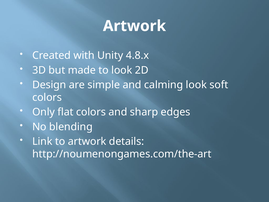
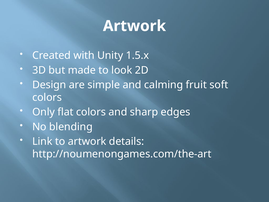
4.8.x: 4.8.x -> 1.5.x (137, 55)
calming look: look -> fruit (196, 85)
